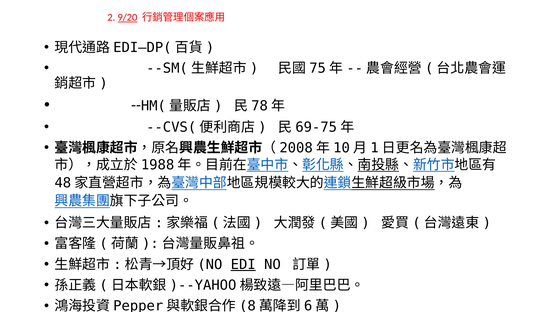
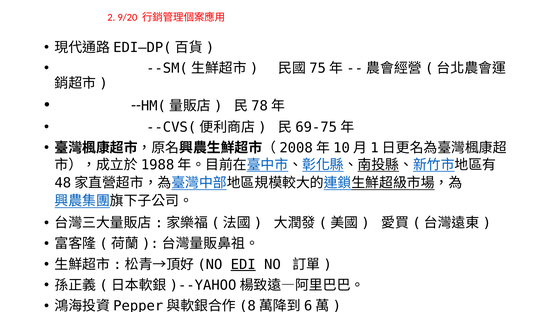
9/20 underline: present -> none (127, 18)
